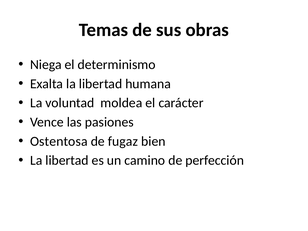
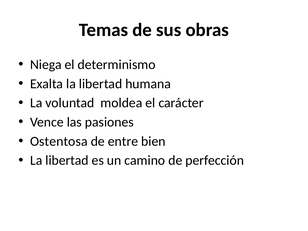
fugaz: fugaz -> entre (123, 141)
